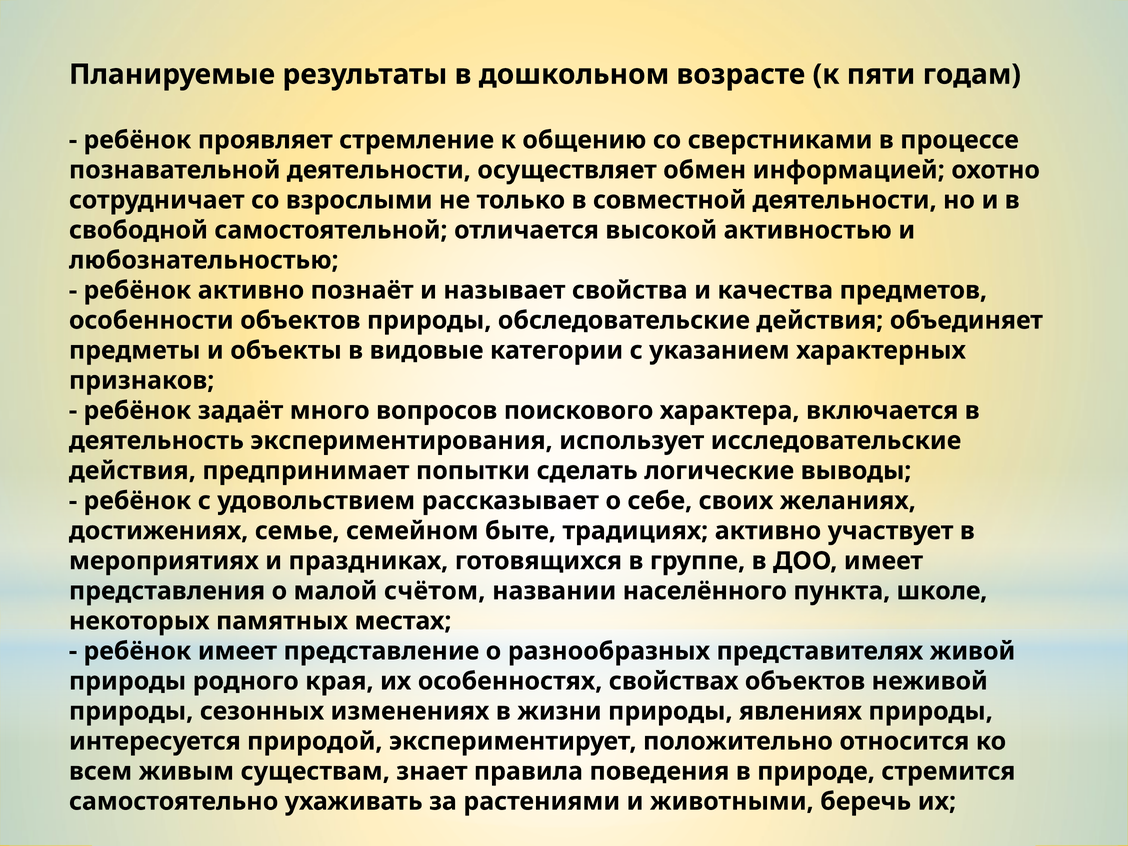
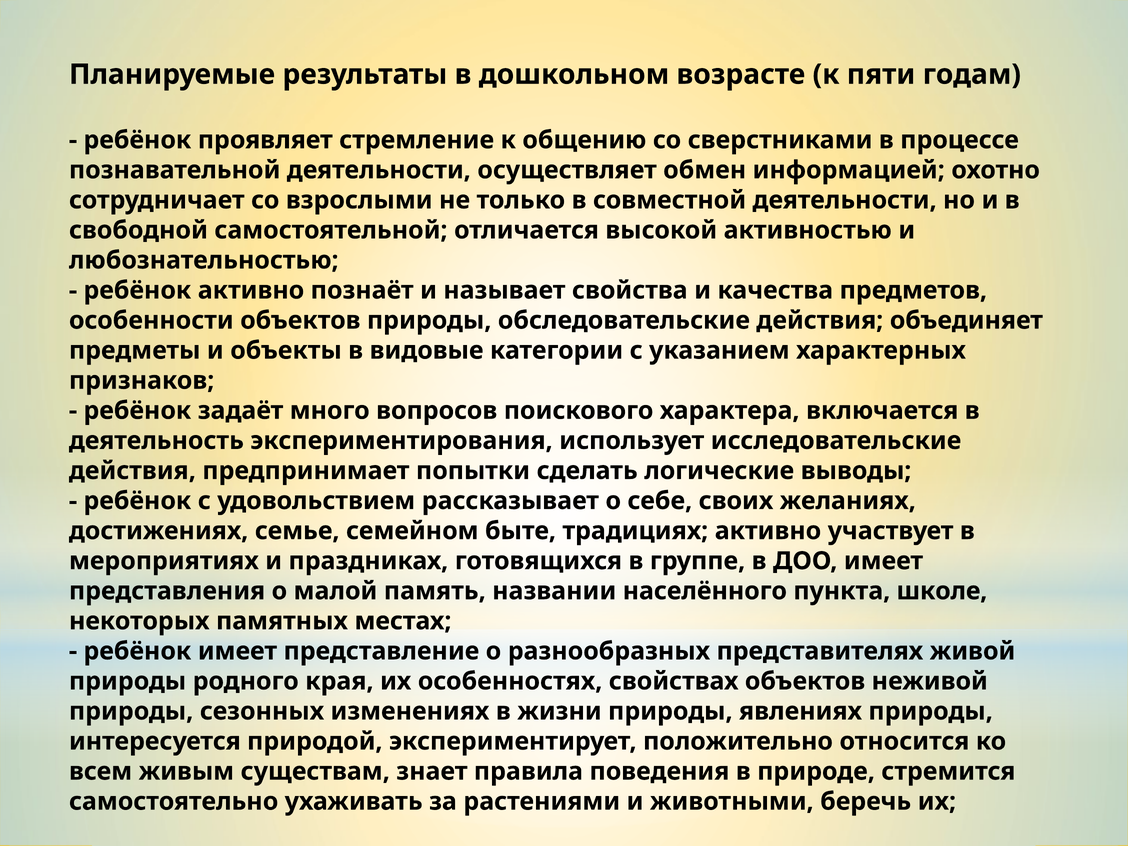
счётом: счётом -> память (435, 591)
